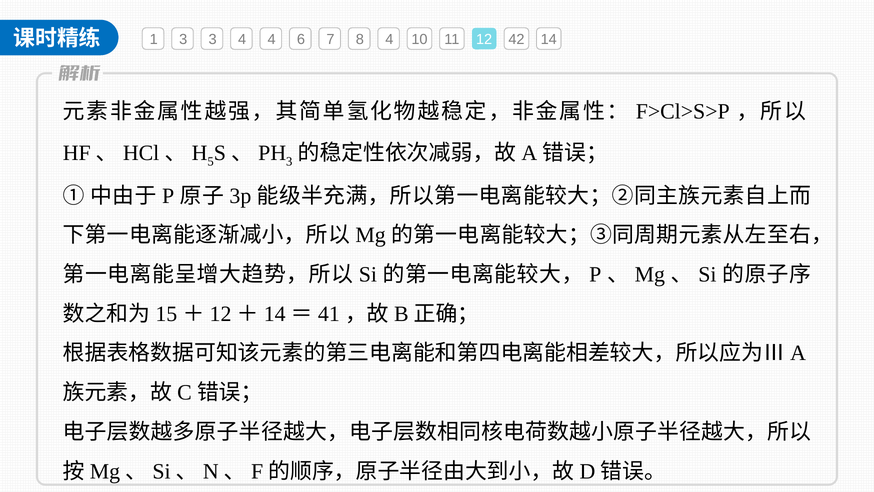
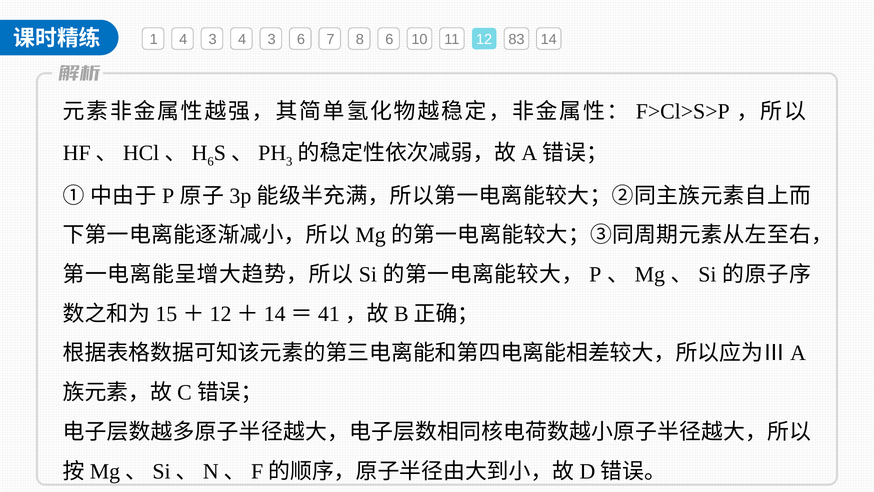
1 3: 3 -> 4 (183, 40)
3 4 4: 4 -> 3 (272, 40)
8 4: 4 -> 6 (389, 40)
42: 42 -> 83 (516, 40)
5: 5 -> 6 (211, 161)
